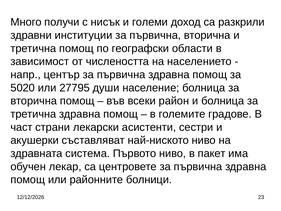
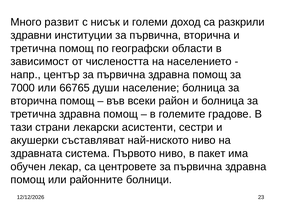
получи: получи -> развит (62, 22)
5020: 5020 -> 7000 (23, 88)
27795: 27795 -> 66765 (75, 88)
част: част -> тази (21, 127)
